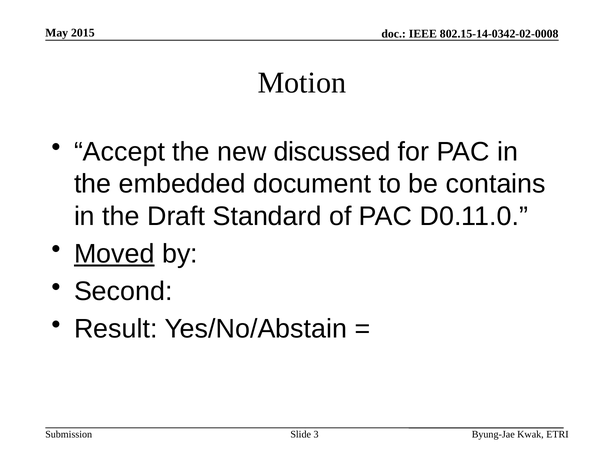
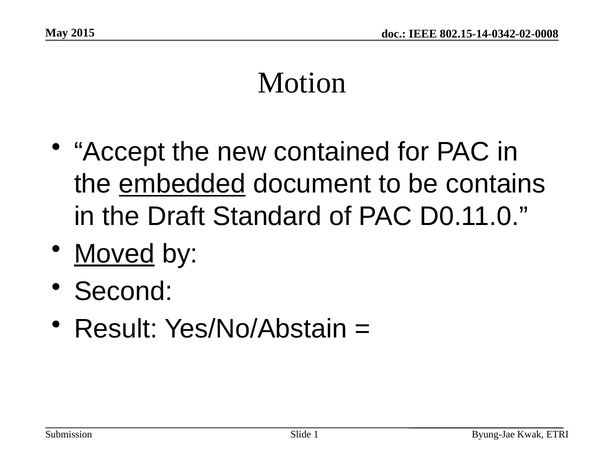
discussed: discussed -> contained (332, 152)
embedded underline: none -> present (182, 184)
3: 3 -> 1 (316, 434)
